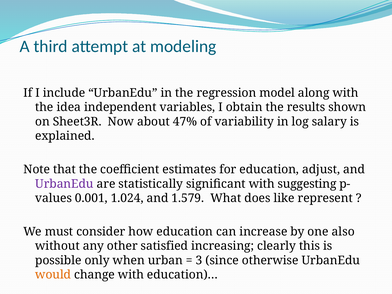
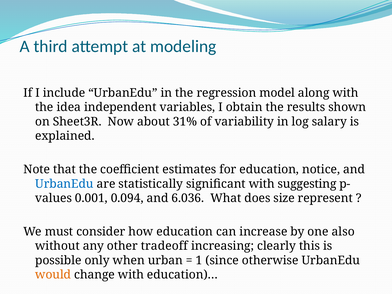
47%: 47% -> 31% (185, 122)
adjust: adjust -> notice (321, 169)
UrbanEdu colour: purple -> blue (64, 184)
1.024: 1.024 -> 0.094 (127, 198)
1.579: 1.579 -> 6.036 (188, 198)
like: like -> size (284, 198)
satisfied: satisfied -> tradeoff (164, 246)
3: 3 -> 1 (199, 260)
